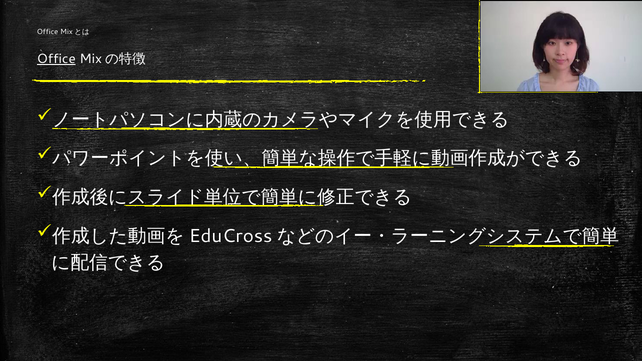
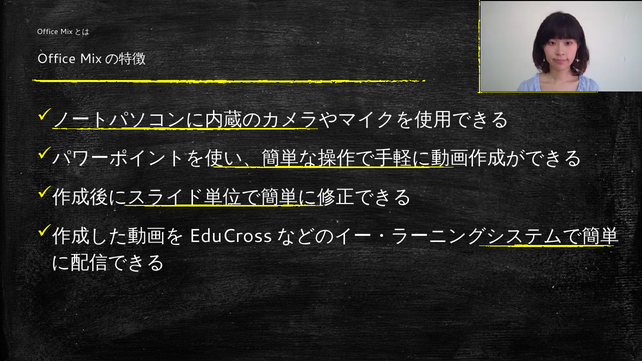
Office underline: present -> none (56, 59)
